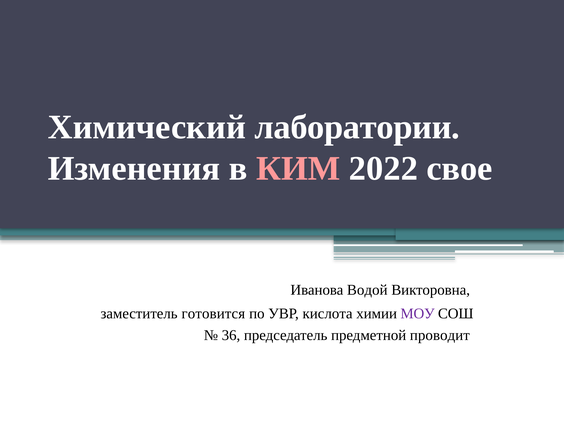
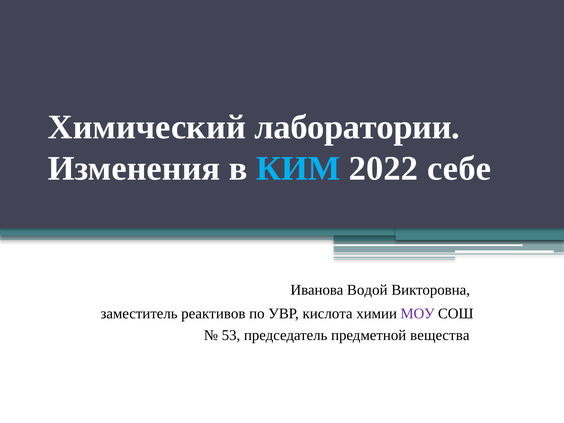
КИМ colour: pink -> light blue (298, 168)
свое: свое -> себе (459, 168)
готовится: готовится -> реактивов (213, 314)
36: 36 -> 53 (231, 335)
проводит: проводит -> вещества (440, 335)
